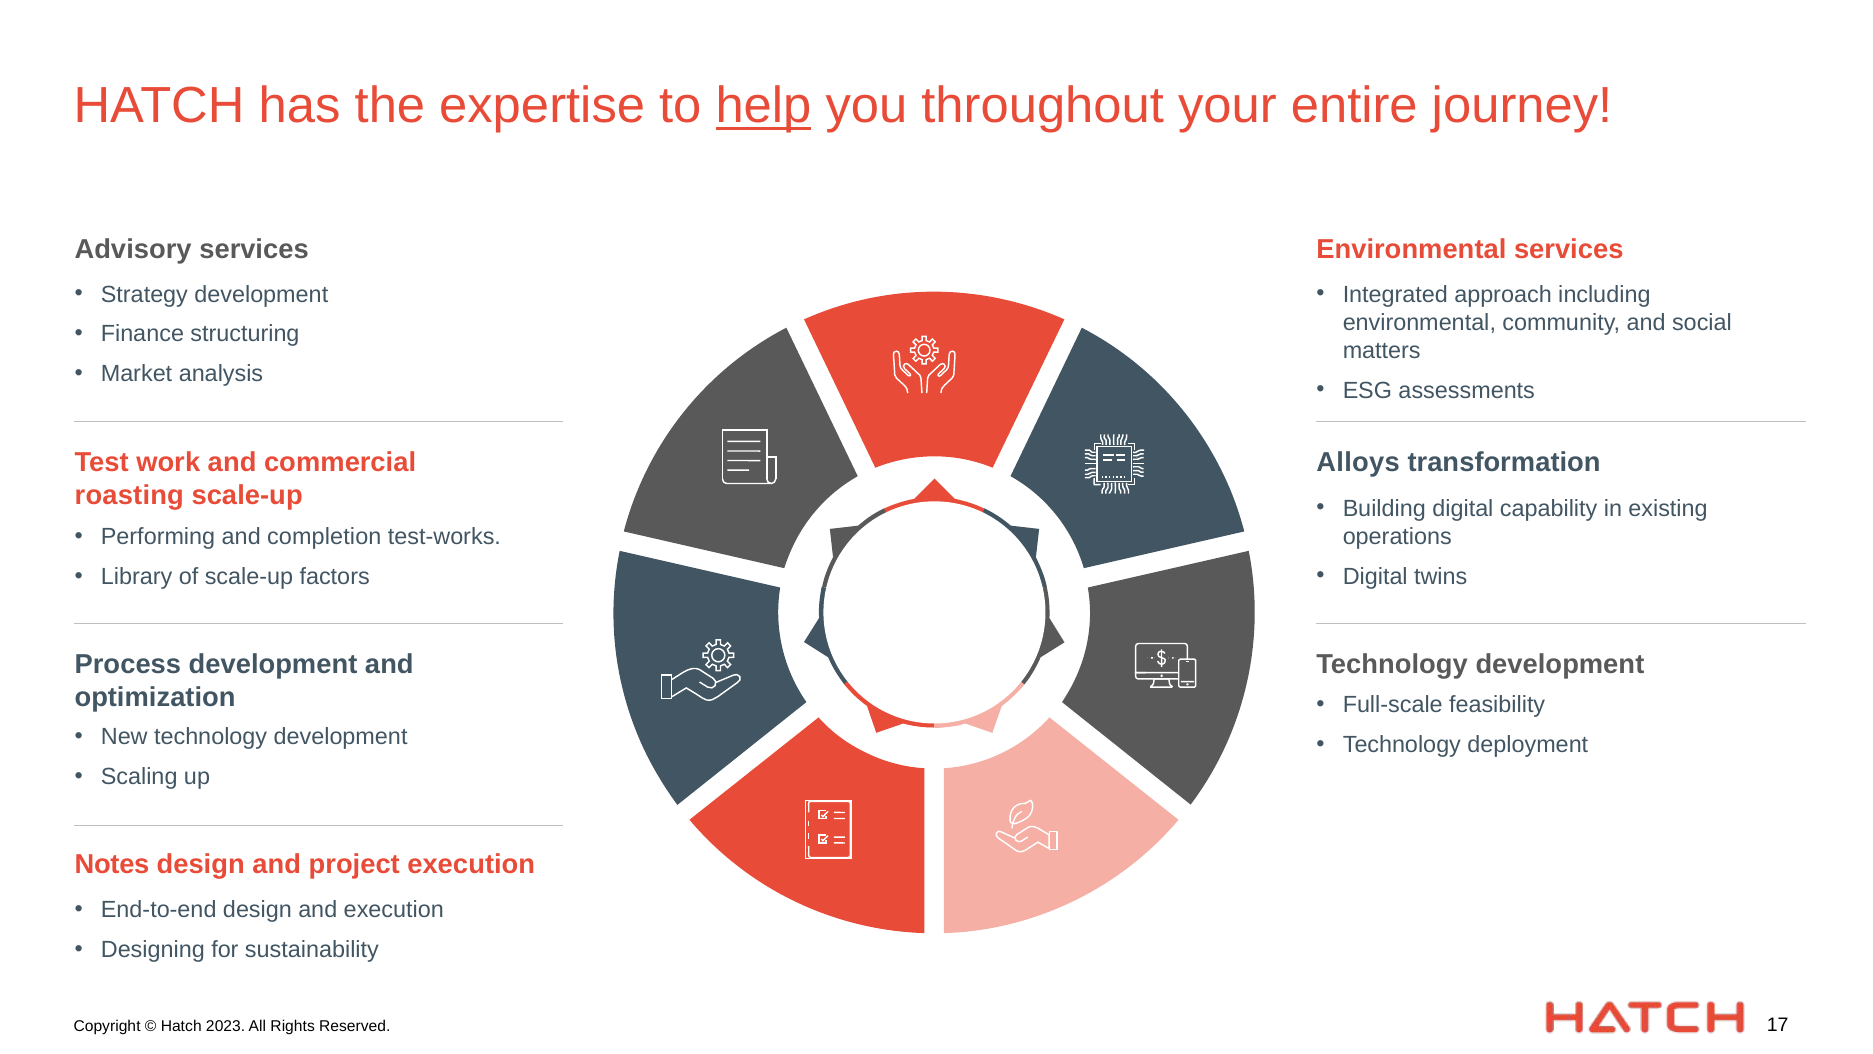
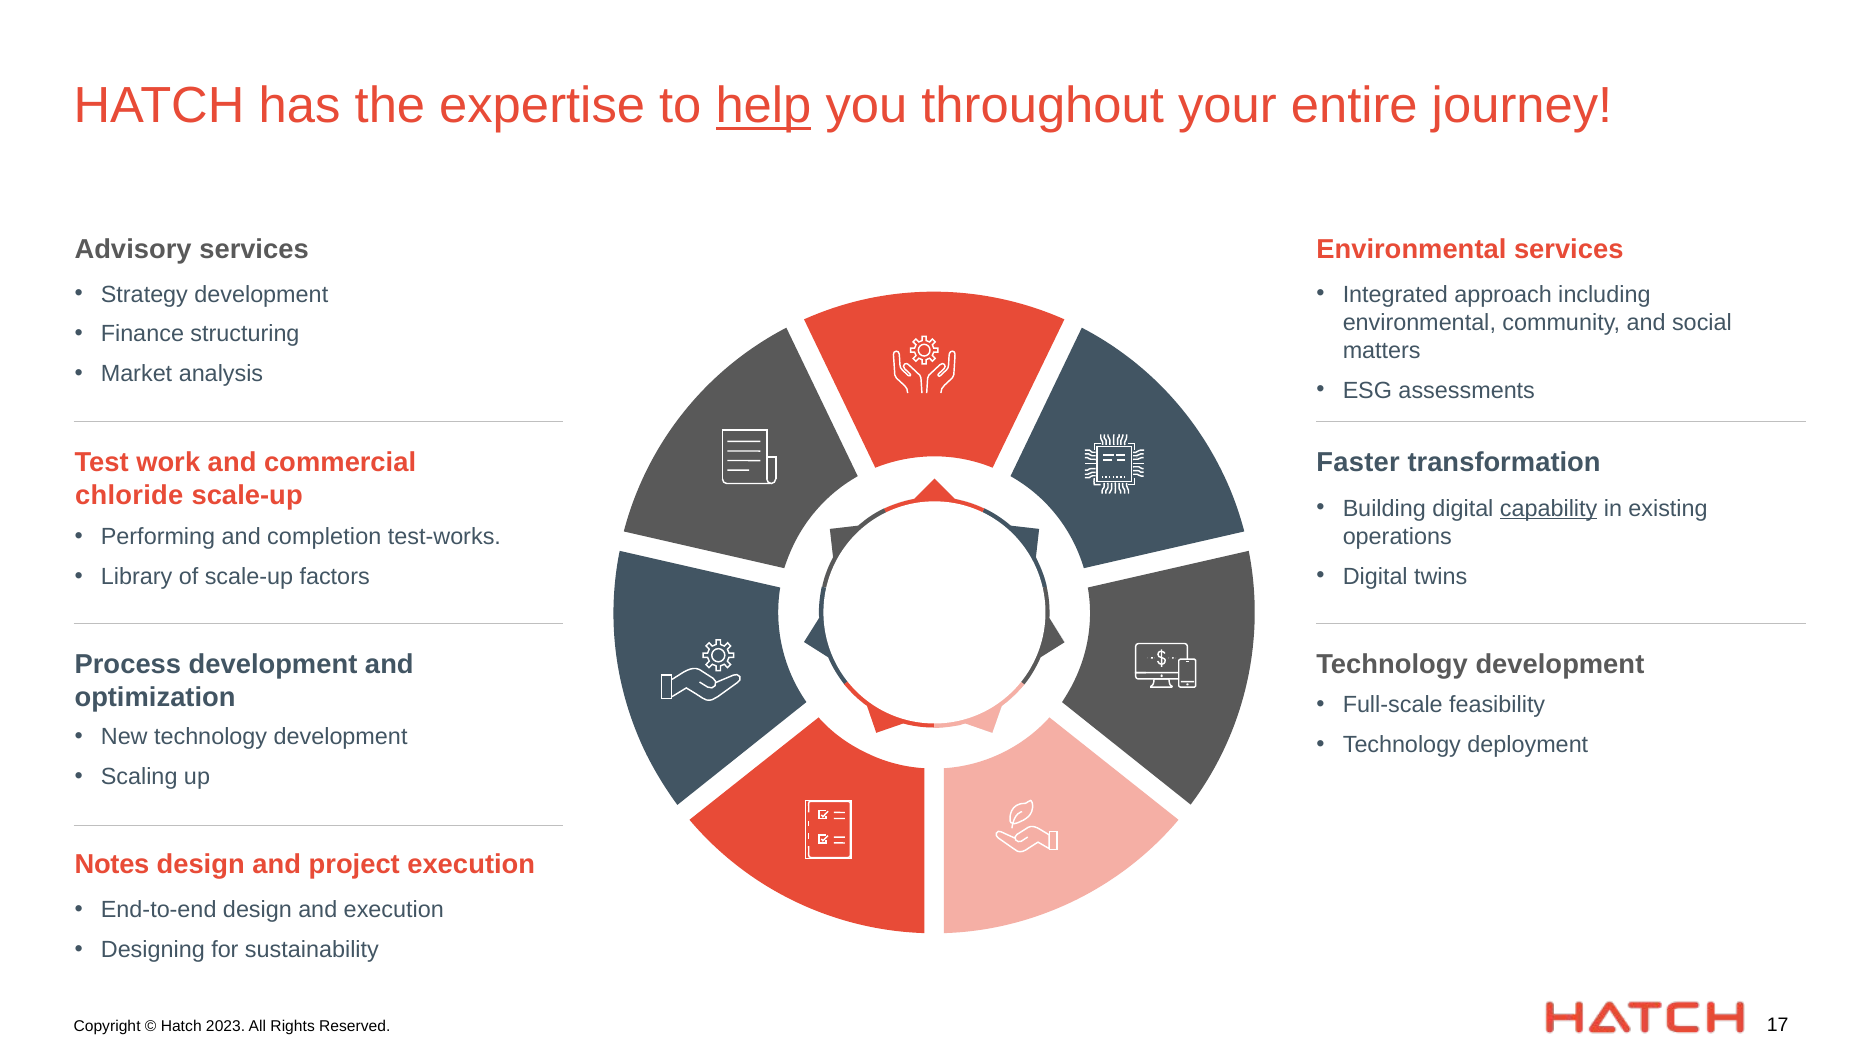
Alloys: Alloys -> Faster (1358, 462)
roasting: roasting -> chloride (129, 495)
capability underline: none -> present (1549, 508)
